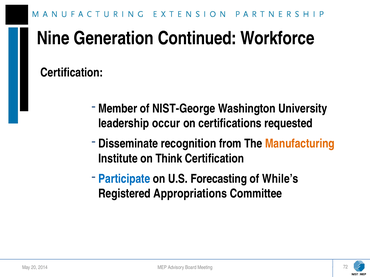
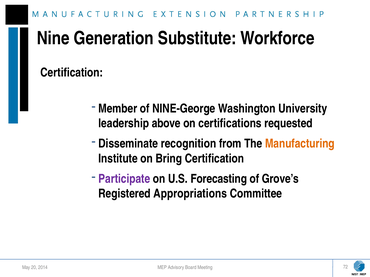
Continued: Continued -> Substitute (197, 38)
NIST-George: NIST-George -> NINE-George (184, 109)
occur: occur -> above (166, 124)
Think: Think -> Bring (169, 159)
Participate colour: blue -> purple (124, 179)
While’s: While’s -> Grove’s (280, 179)
